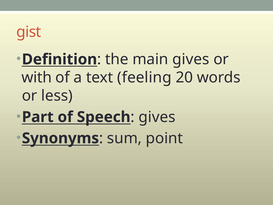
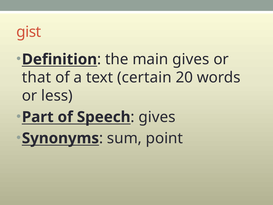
with: with -> that (37, 77)
feeling: feeling -> certain (144, 77)
